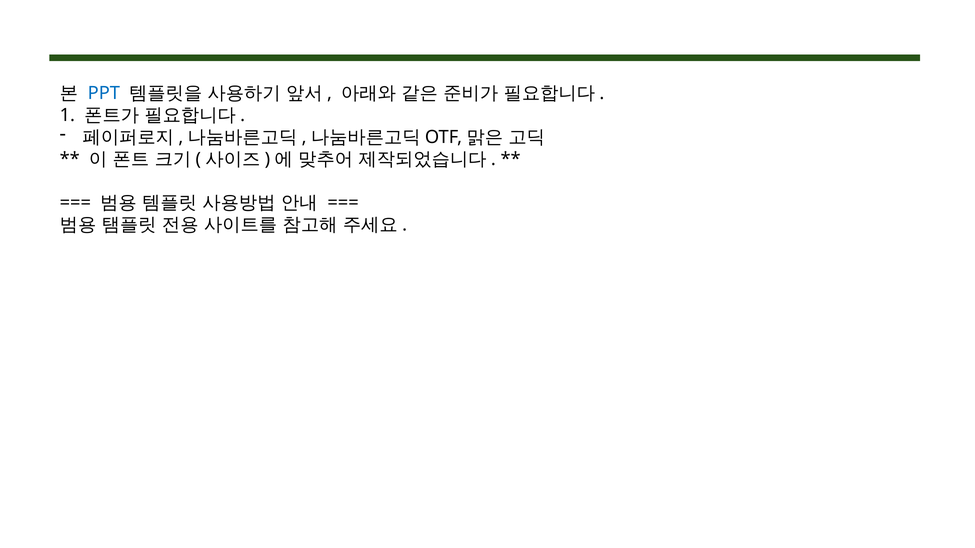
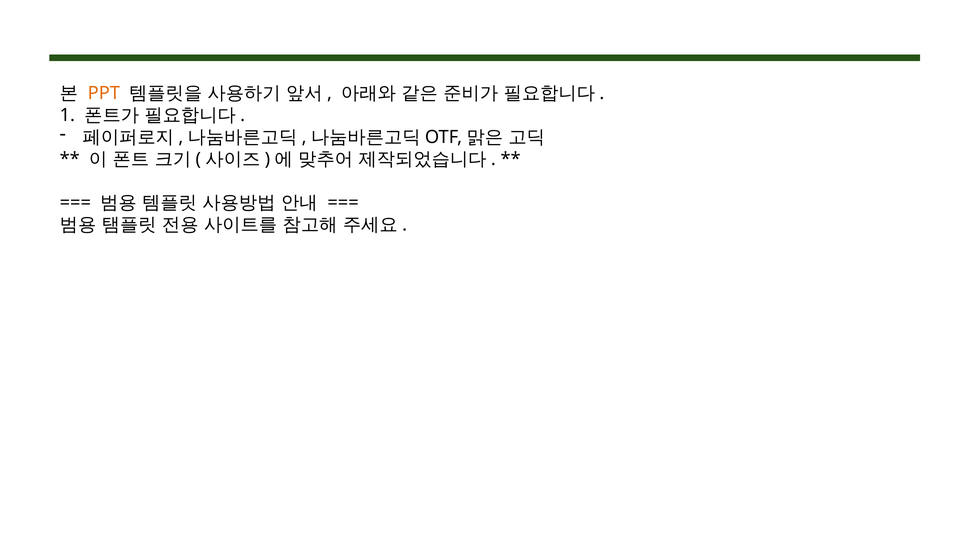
PPT colour: blue -> orange (104, 93)
